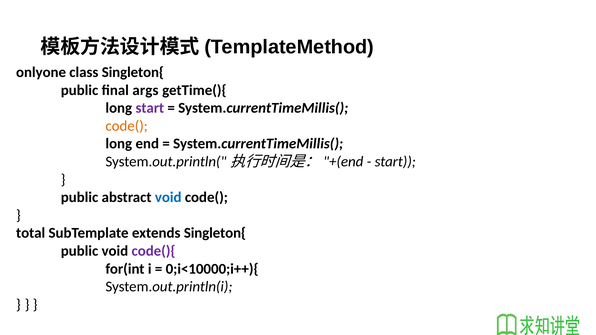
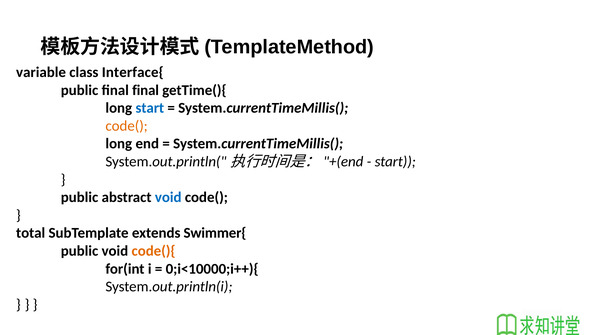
onlyone: onlyone -> variable (41, 72)
class Singleton{: Singleton{ -> Interface{ (133, 72)
final args: args -> final (146, 90)
start colour: purple -> blue (150, 108)
extends Singleton{: Singleton{ -> Swimmer{ (215, 233)
code(){ colour: purple -> orange (154, 251)
